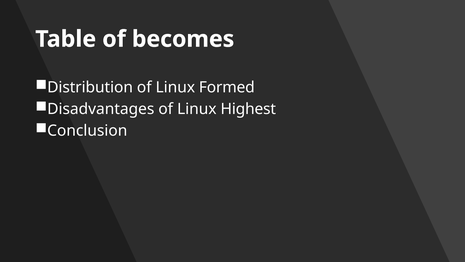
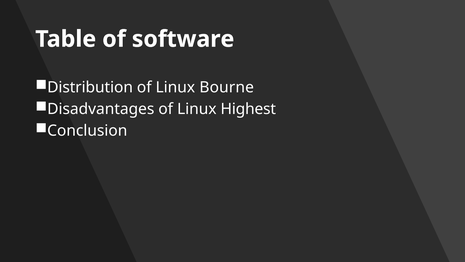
becomes: becomes -> software (183, 39)
Formed: Formed -> Bourne (227, 87)
